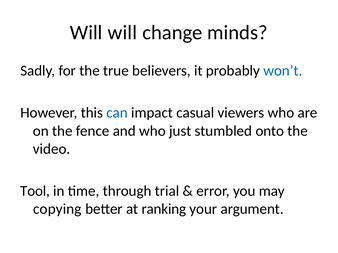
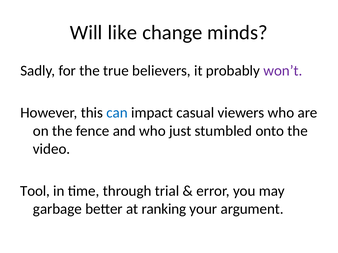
Will will: will -> like (122, 33)
won’t colour: blue -> purple (283, 71)
copying: copying -> garbage (57, 209)
